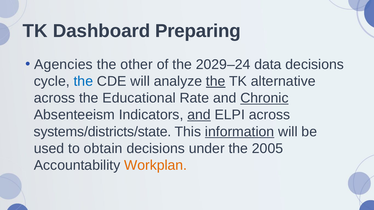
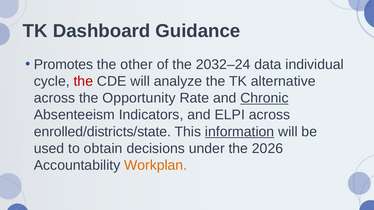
Preparing: Preparing -> Guidance (198, 31)
Agencies: Agencies -> Promotes (64, 65)
2029–24: 2029–24 -> 2032–24 (223, 65)
data decisions: decisions -> individual (315, 65)
the colour: blue -> red (83, 81)
the underline: present -> none (216, 81)
Educational: Educational -> Opportunity (139, 98)
and underline: present -> none (199, 115)
systems/districts/state: systems/districts/state -> enrolled/districts/state (102, 132)
2005: 2005 -> 2026 (268, 149)
